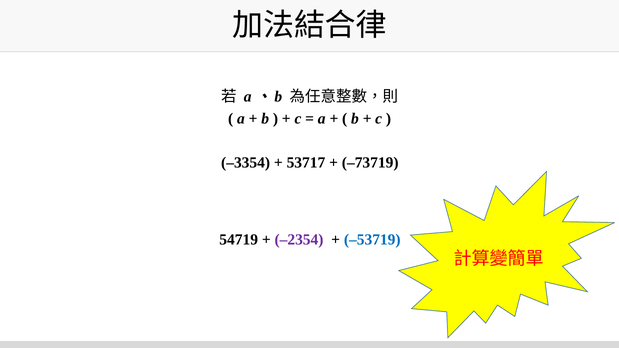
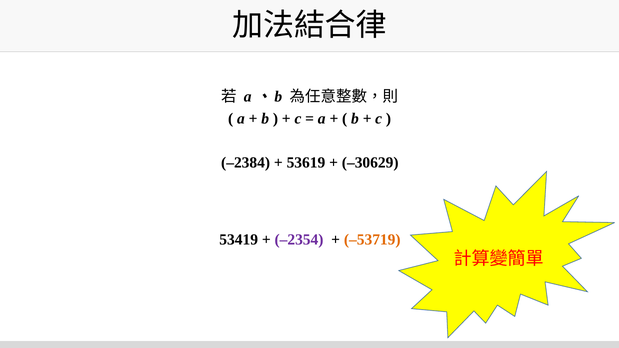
–3354: –3354 -> –2384 (246, 163)
53717: 53717 -> 53619 (306, 163)
–73719: –73719 -> –30629 (370, 163)
54719: 54719 -> 53419 (239, 240)
–53719 colour: blue -> orange (372, 240)
